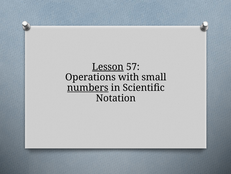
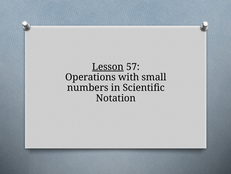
numbers underline: present -> none (88, 87)
